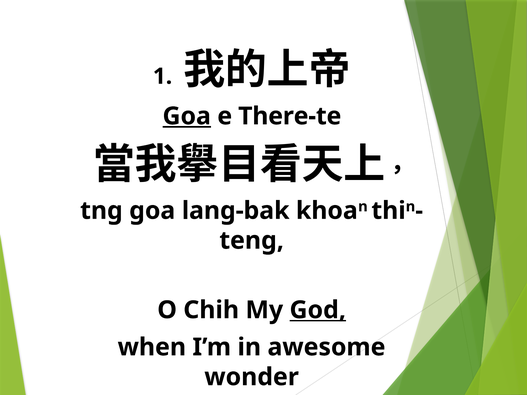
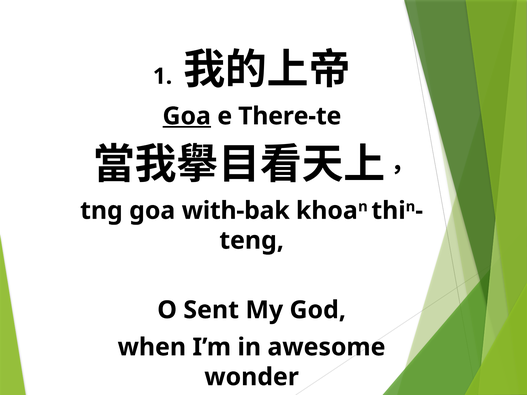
lang-bak: lang-bak -> with-bak (236, 211)
Chih: Chih -> Sent (211, 310)
God underline: present -> none (318, 310)
